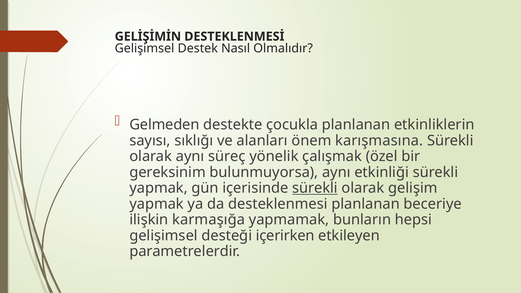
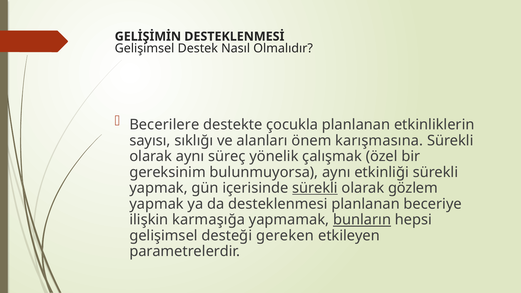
Gelmeden: Gelmeden -> Becerilere (164, 125)
gelişim: gelişim -> gözlem (413, 188)
bunların underline: none -> present (362, 220)
içerirken: içerirken -> gereken (285, 236)
